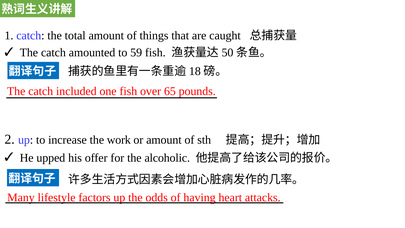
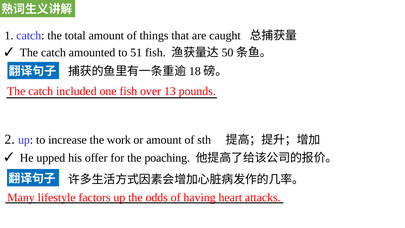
59: 59 -> 51 (136, 53)
65: 65 -> 13 (170, 91)
alcoholic: alcoholic -> poaching (167, 158)
